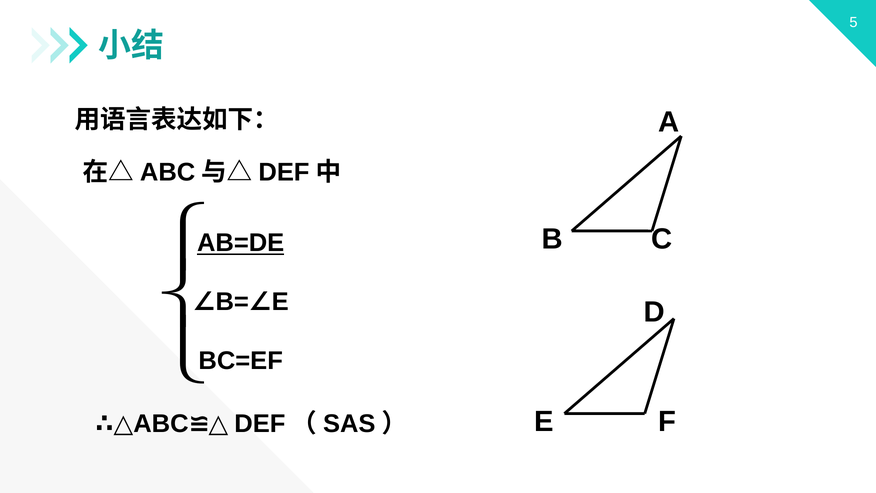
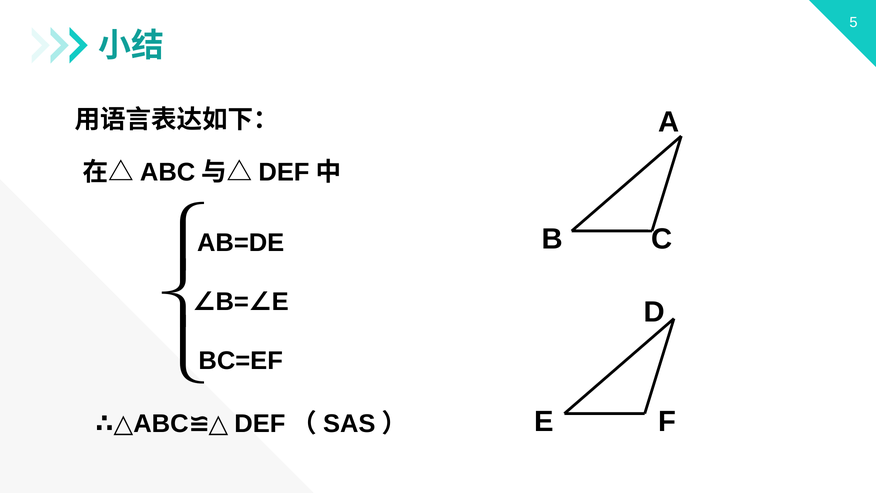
AB=DE underline: present -> none (241, 243)
